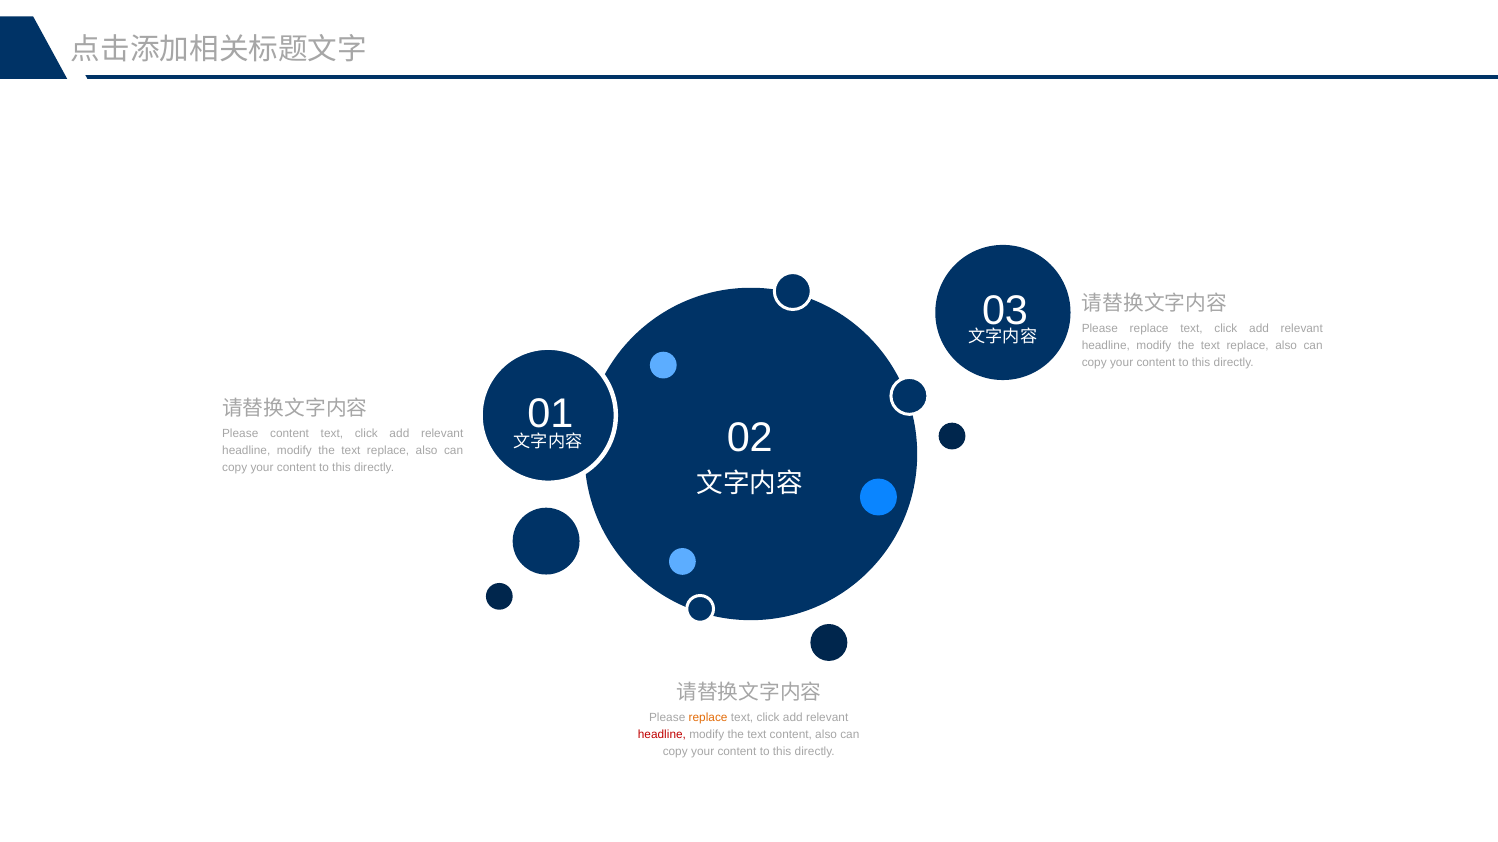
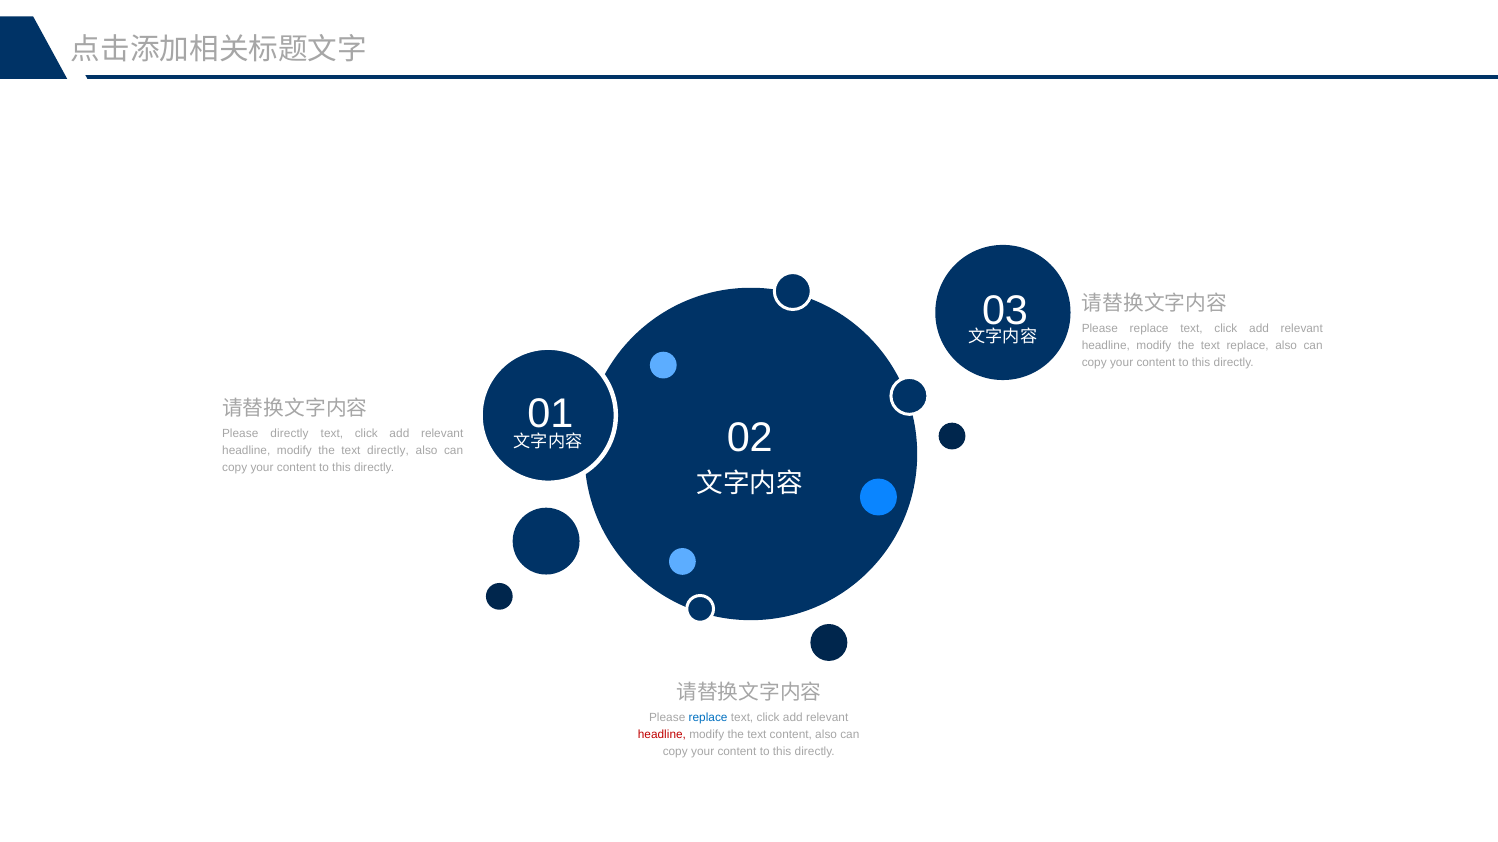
Please content: content -> directly (290, 434)
replace: replace -> directly (388, 451)
replace colour: orange -> blue (708, 718)
